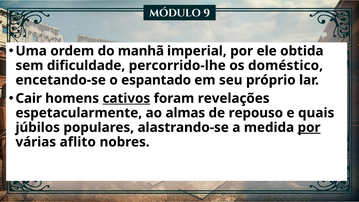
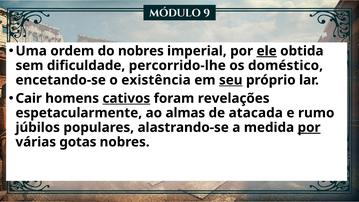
do manhã: manhã -> nobres (141, 51)
ele underline: none -> present (267, 51)
espantado: espantado -> existência (156, 80)
seu underline: none -> present (231, 80)
repouso: repouso -> atacada (256, 113)
quais: quais -> rumo (316, 113)
aflito: aflito -> gotas (78, 142)
